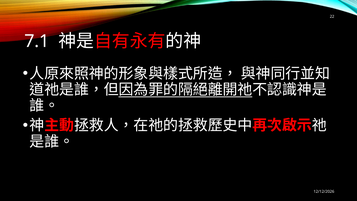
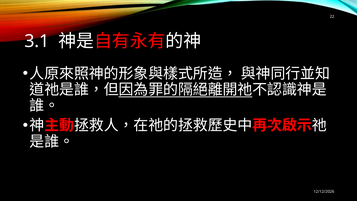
7.1: 7.1 -> 3.1 (37, 41)
